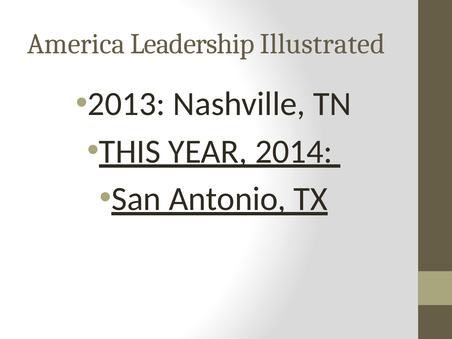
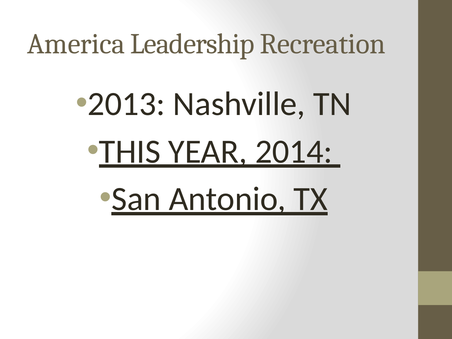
Illustrated: Illustrated -> Recreation (323, 44)
